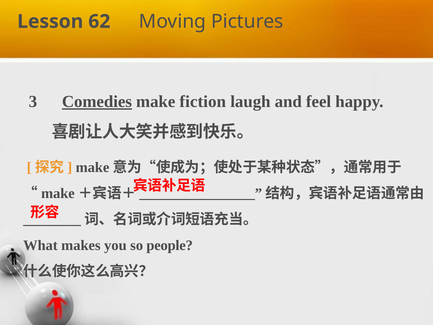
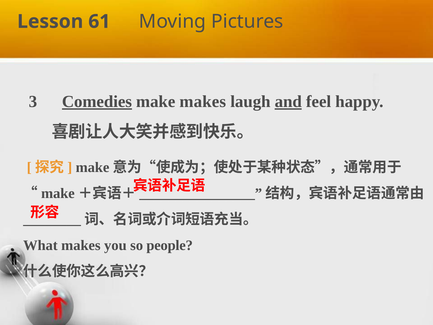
62: 62 -> 61 (99, 21)
make fiction: fiction -> makes (203, 102)
and underline: none -> present (288, 102)
